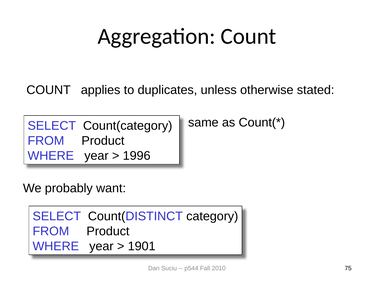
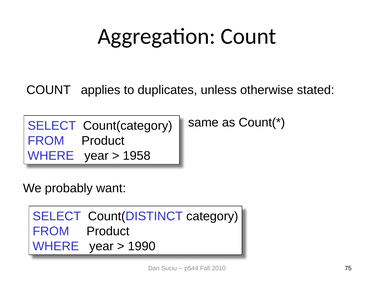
1996: 1996 -> 1958 (137, 155)
1901: 1901 -> 1990 (142, 246)
